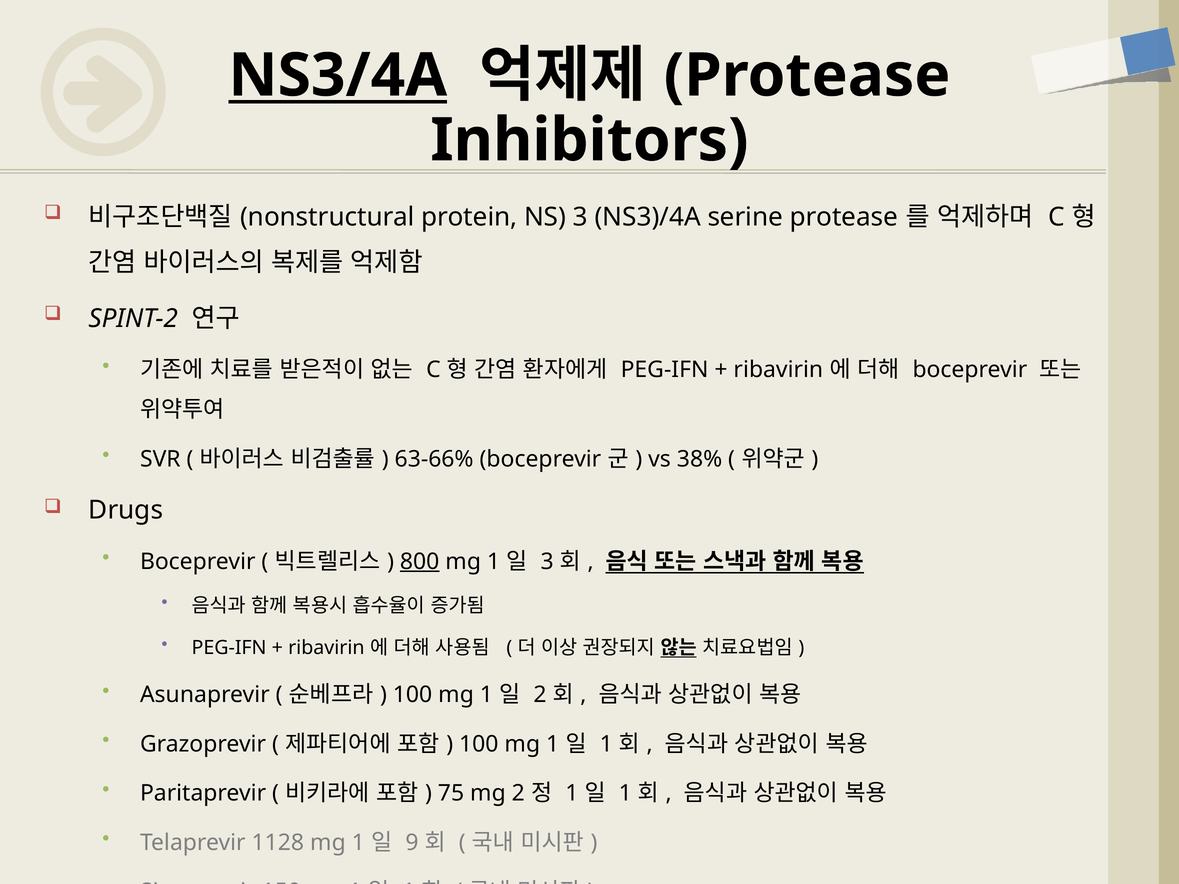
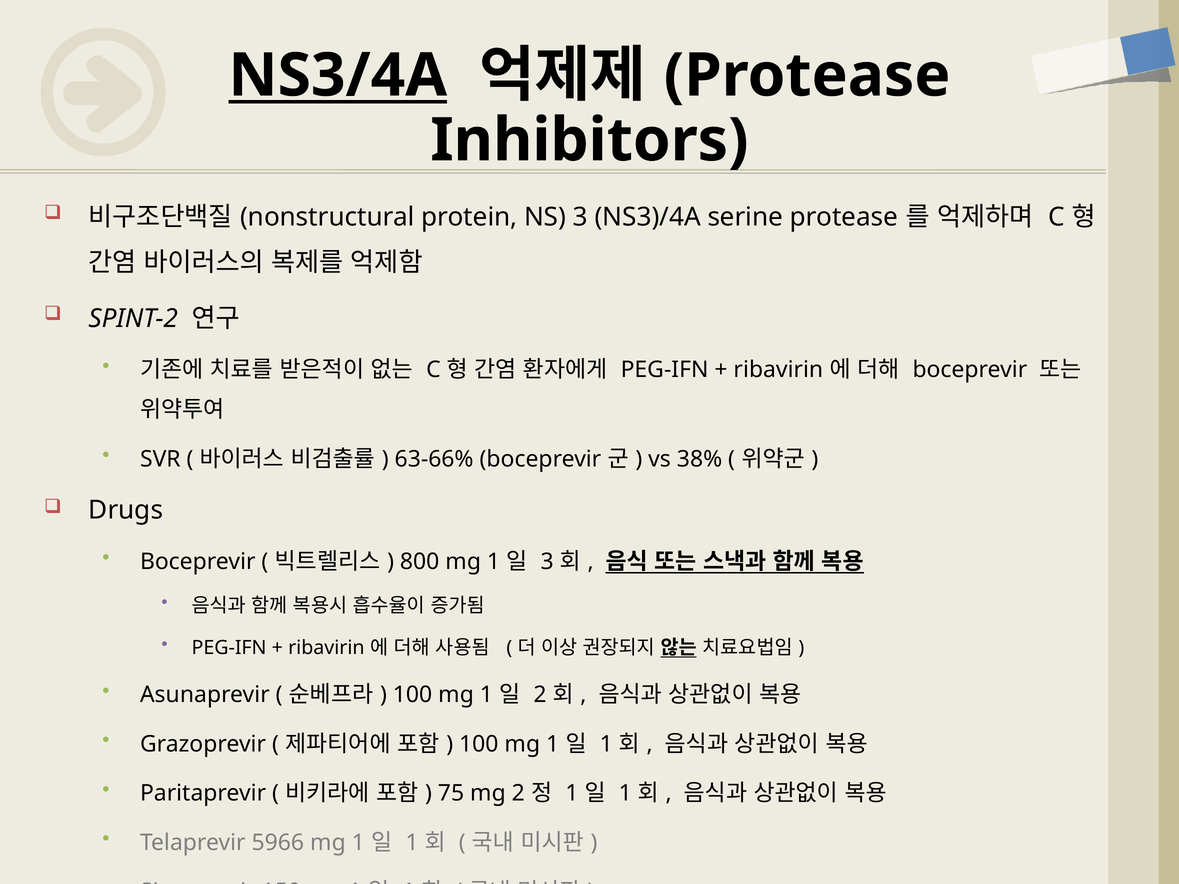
800 underline: present -> none (420, 562)
1128: 1128 -> 5966 (278, 843)
9: 9 -> 1 (412, 843)
